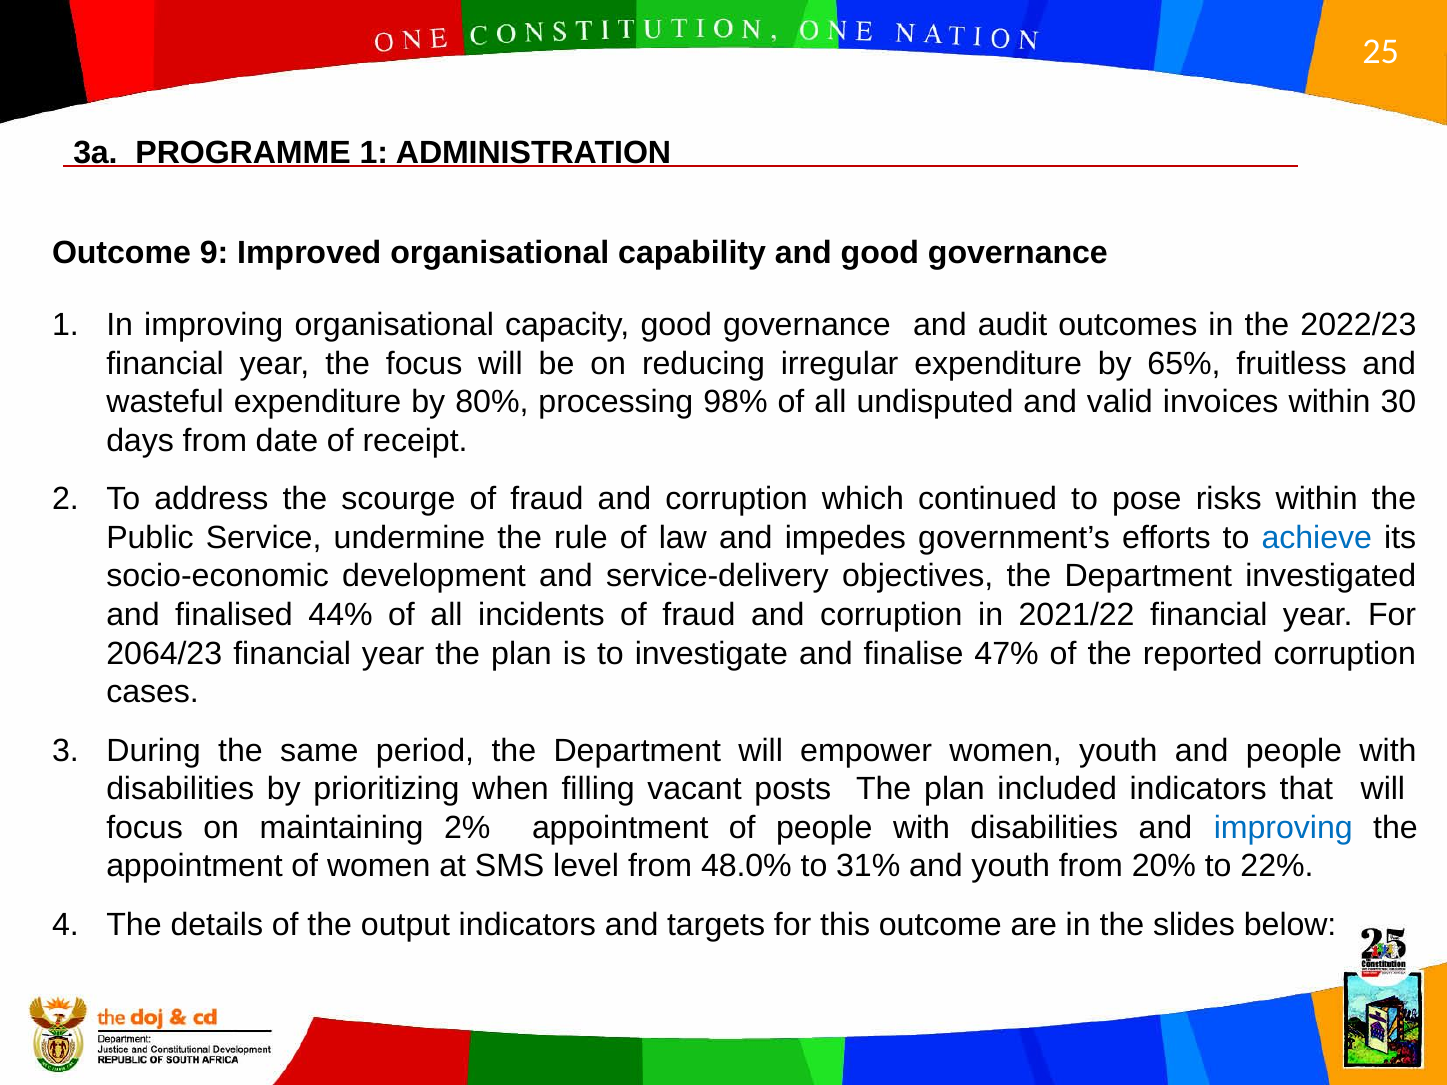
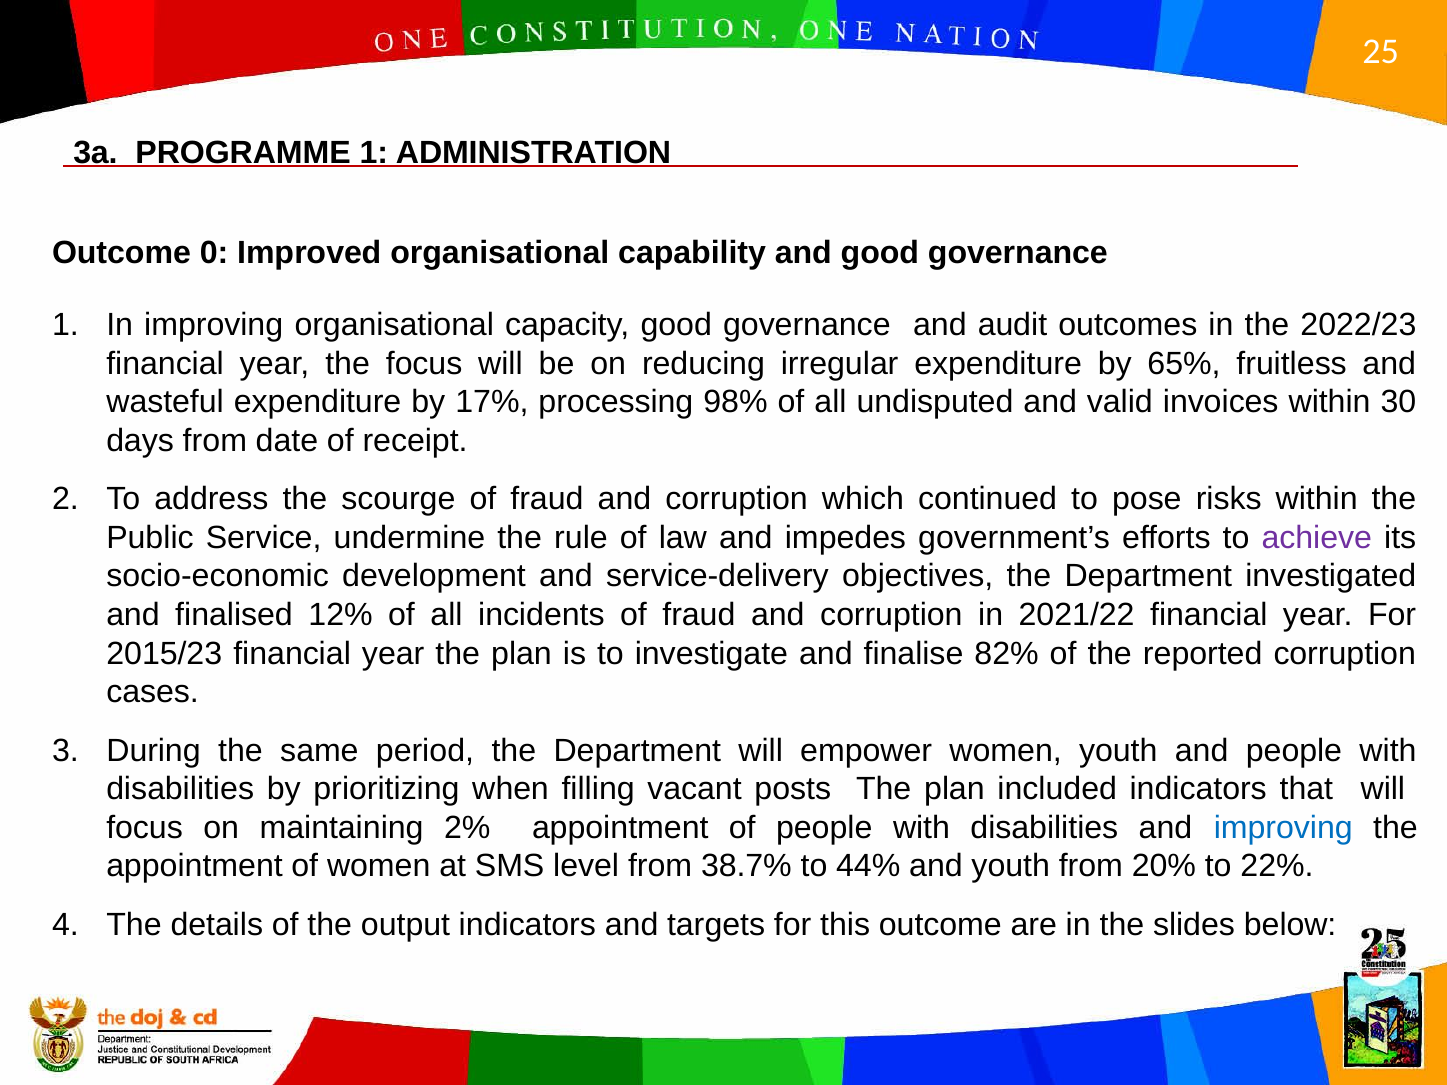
9: 9 -> 0 (214, 253)
80%: 80% -> 17% (492, 402)
achieve colour: blue -> purple (1317, 538)
44%: 44% -> 12% (341, 615)
2064/23: 2064/23 -> 2015/23 (164, 654)
47%: 47% -> 82% (1007, 654)
48.0%: 48.0% -> 38.7% (746, 867)
31%: 31% -> 44% (868, 867)
